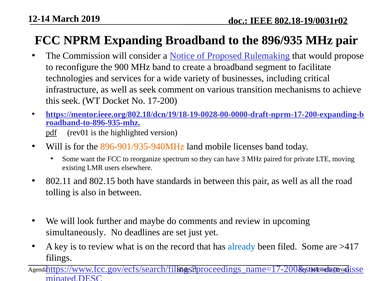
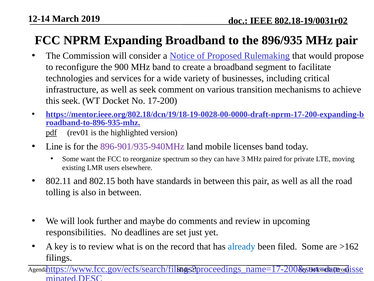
Will: Will -> Line (54, 146)
896-901/935-940MHz colour: orange -> purple (142, 146)
simultaneously: simultaneously -> responsibilities (76, 232)
>417: >417 -> >162 (349, 246)
